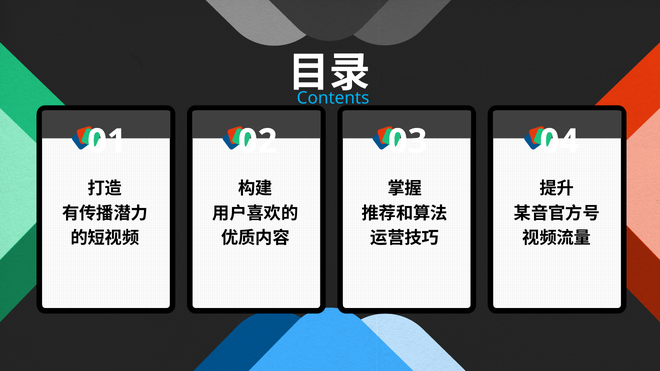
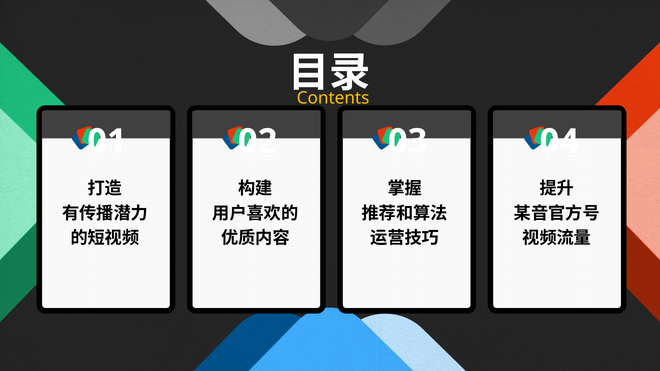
Contents colour: light blue -> yellow (333, 98)
